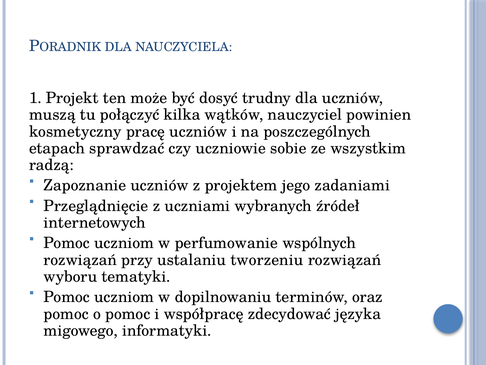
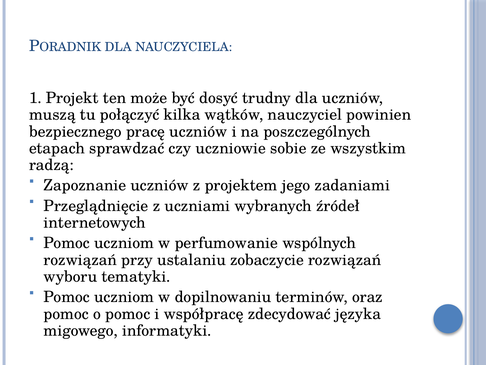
kosmetyczny: kosmetyczny -> bezpiecznego (75, 131)
tworzeniu: tworzeniu -> zobaczycie (267, 260)
